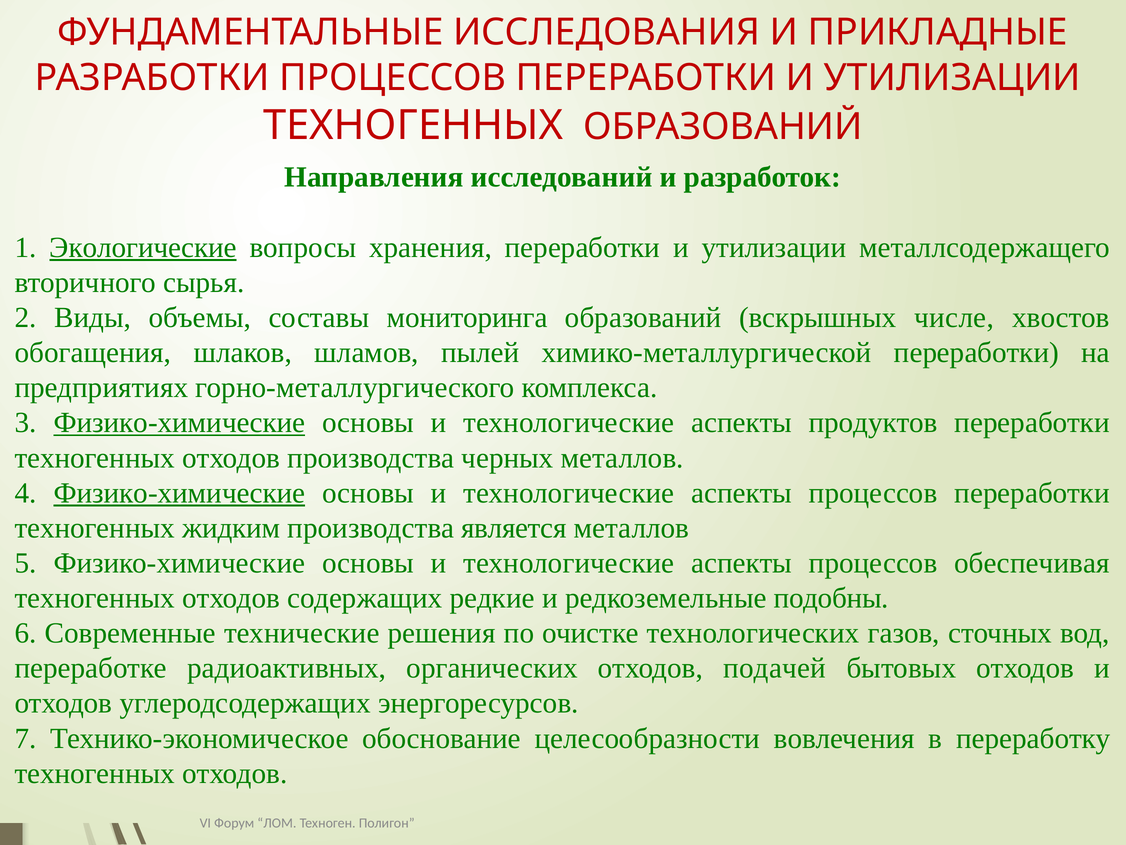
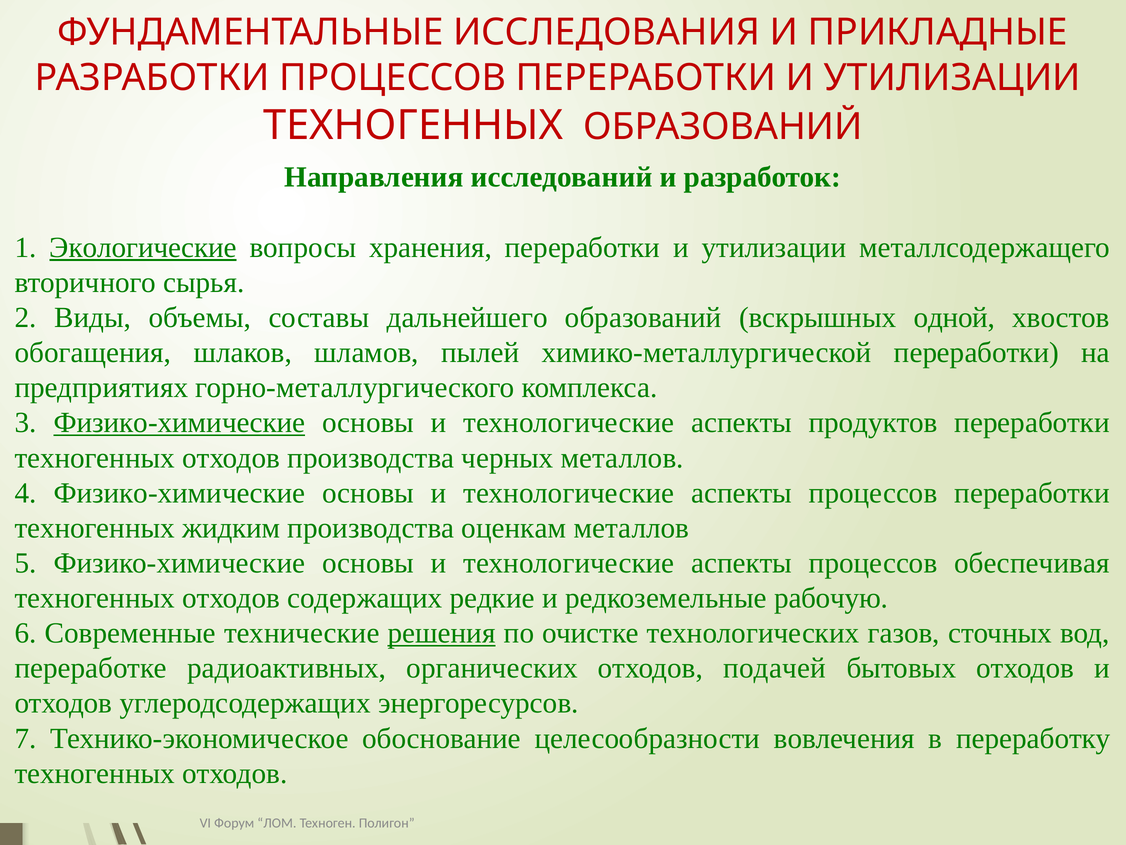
мониторинга: мониторинга -> дальнейшего (467, 317)
числе: числе -> одной (954, 317)
Физико-химические underline: present -> none (179, 493)
является: является -> оценкам (514, 528)
подобны: подобны -> рабочую (831, 598)
решения underline: none -> present (442, 633)
